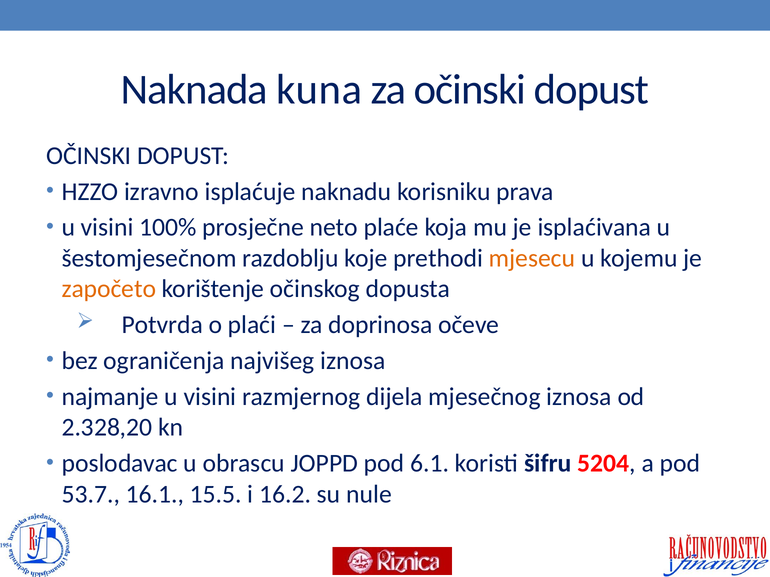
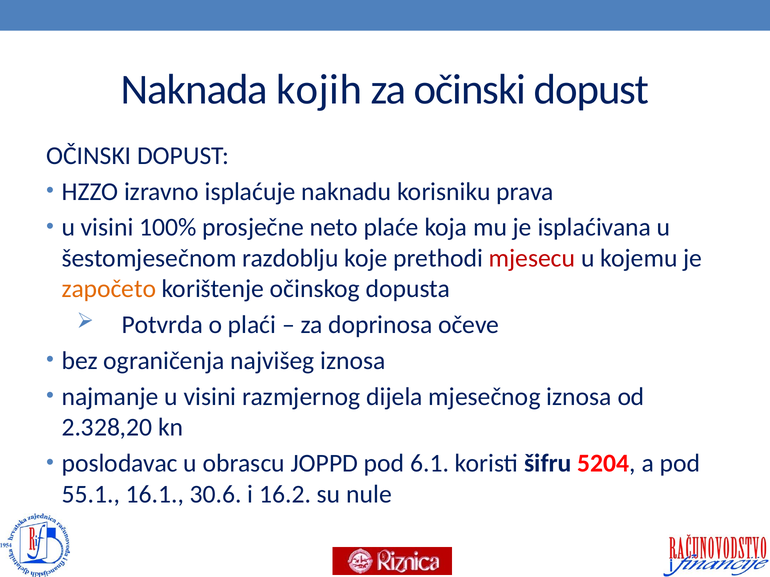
kuna: kuna -> kojih (319, 90)
mjesecu colour: orange -> red (532, 258)
53.7: 53.7 -> 55.1 (91, 495)
15.5: 15.5 -> 30.6 (216, 495)
